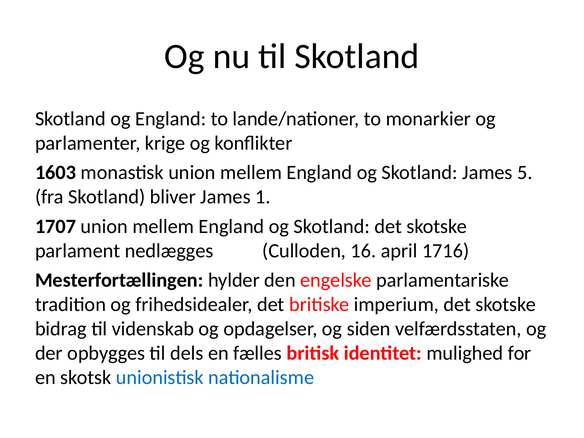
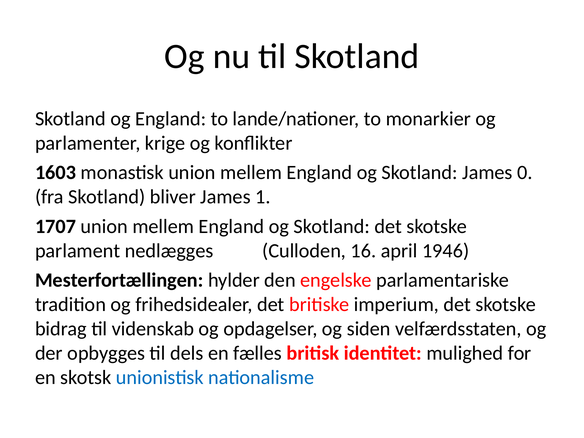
5: 5 -> 0 (525, 173)
1716: 1716 -> 1946 (446, 251)
